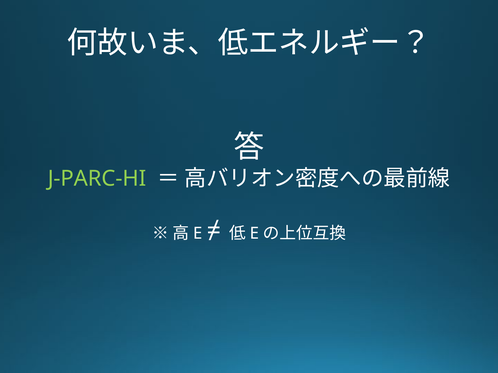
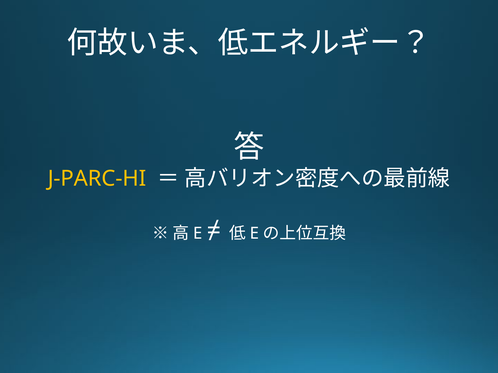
J-PARC-HI colour: light green -> yellow (97, 179)
